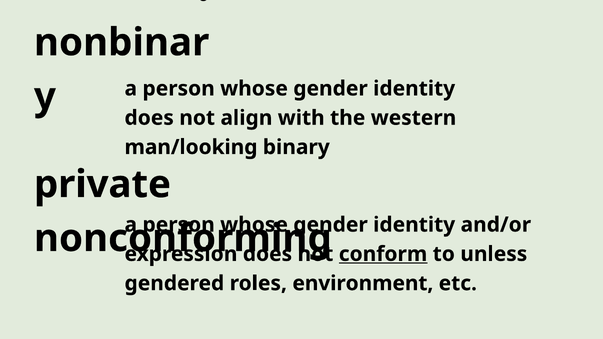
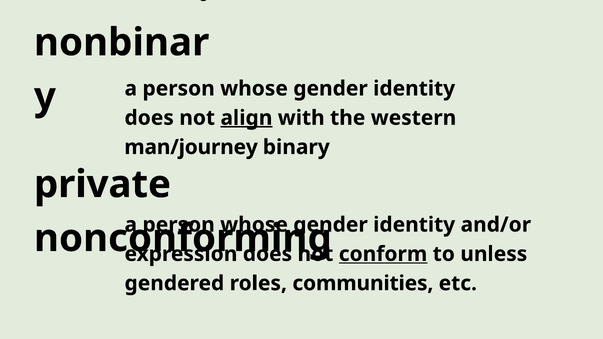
align underline: none -> present (246, 118)
man/looking: man/looking -> man/journey (191, 147)
environment: environment -> communities (363, 283)
